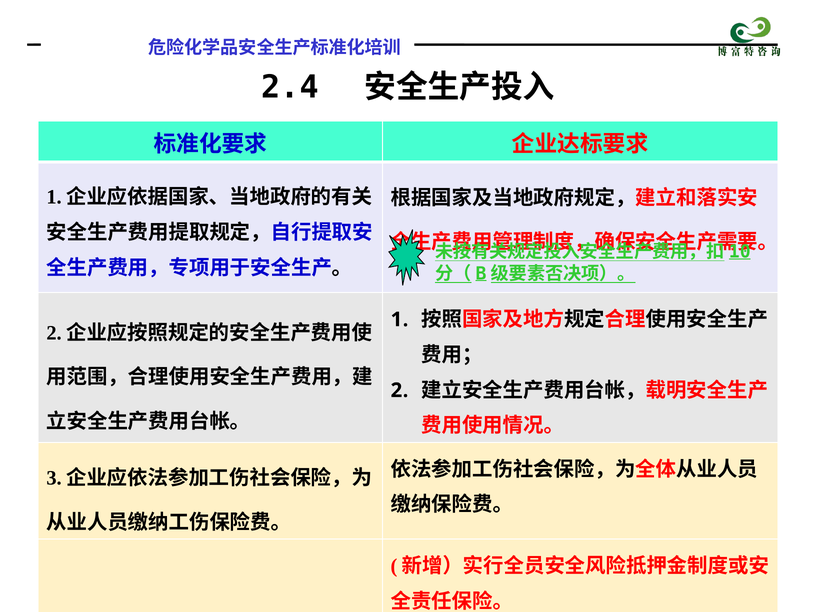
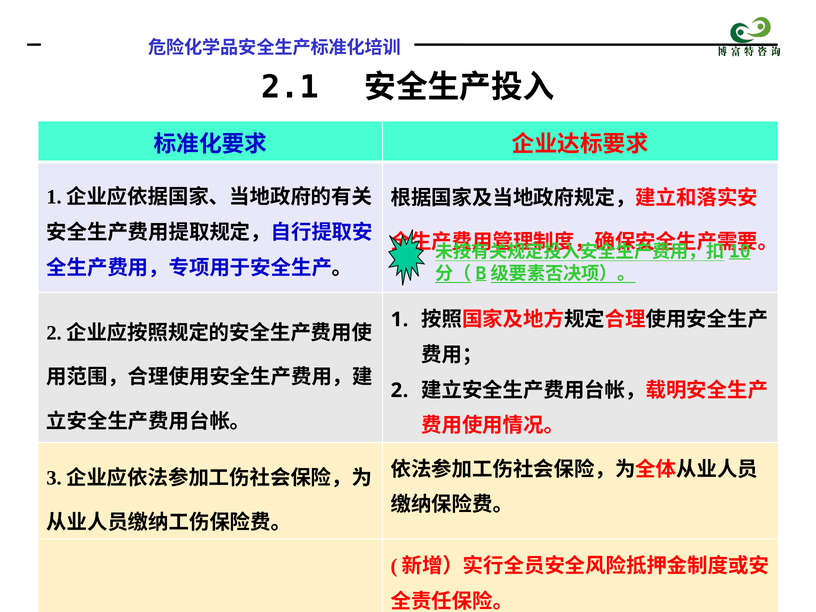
2.4: 2.4 -> 2.1 (290, 87)
